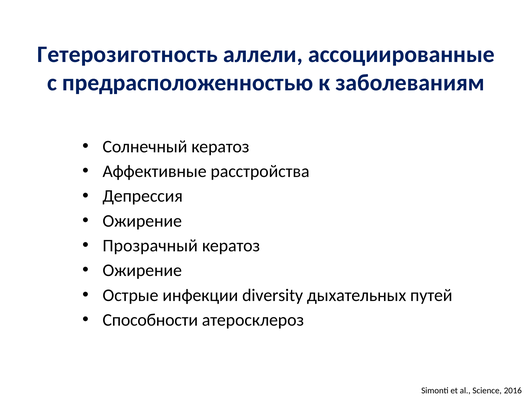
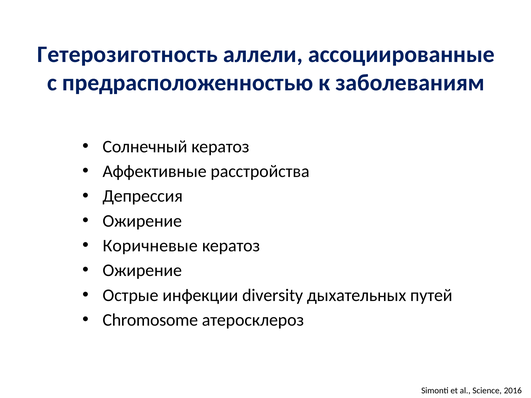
Прозрачный: Прозрачный -> Коричневые (150, 246)
Способности: Способности -> Chromosome (150, 320)
